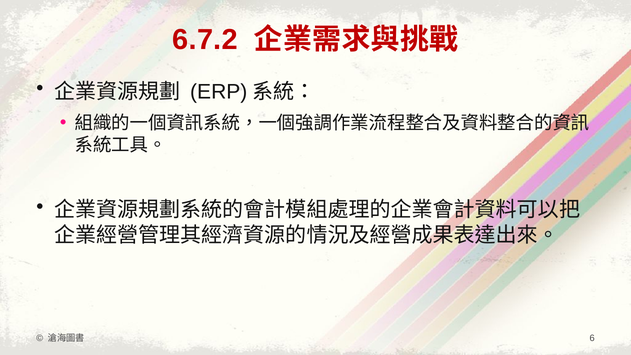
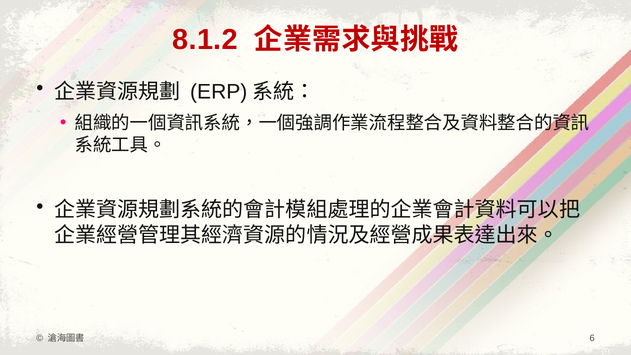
6.7.2: 6.7.2 -> 8.1.2 (205, 40)
